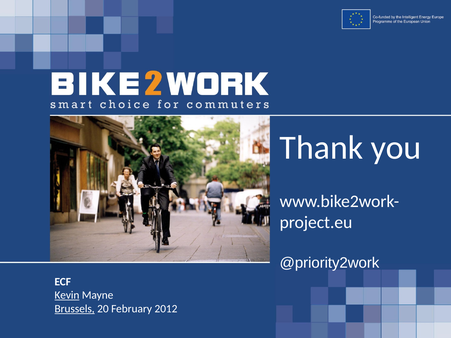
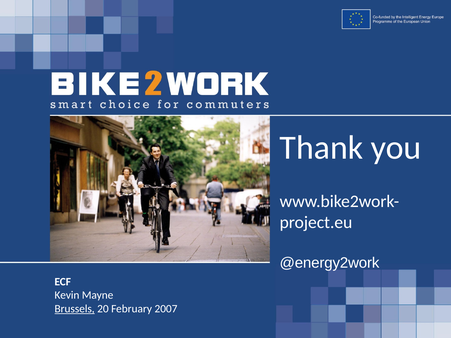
@priority2work: @priority2work -> @energy2work (330, 263)
Kevin underline: present -> none (67, 295)
2012: 2012 -> 2007 (166, 309)
